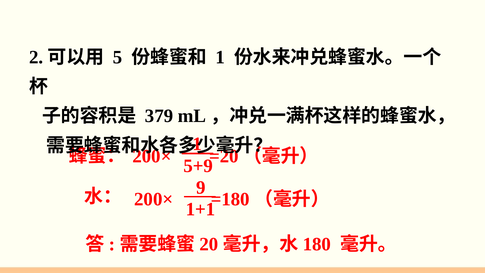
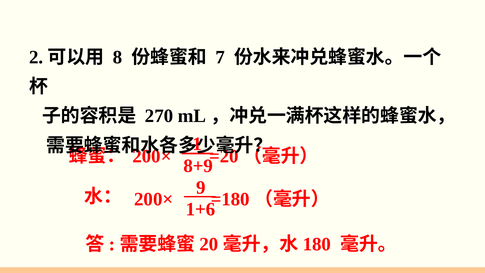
5: 5 -> 8 (118, 57)
1: 1 -> 7 (220, 57)
379: 379 -> 270 (159, 116)
5+9: 5+9 -> 8+9 (198, 166)
1+1: 1+1 -> 1+6 (200, 209)
